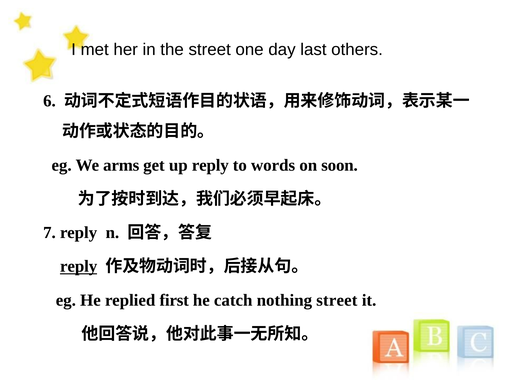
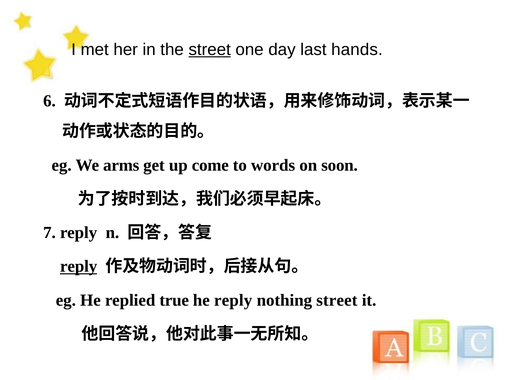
street underline: none -> present (210, 50)
others: others -> hands (357, 50)
up reply: reply -> come (210, 165)
first: first -> true (174, 300)
he catch: catch -> reply (233, 300)
